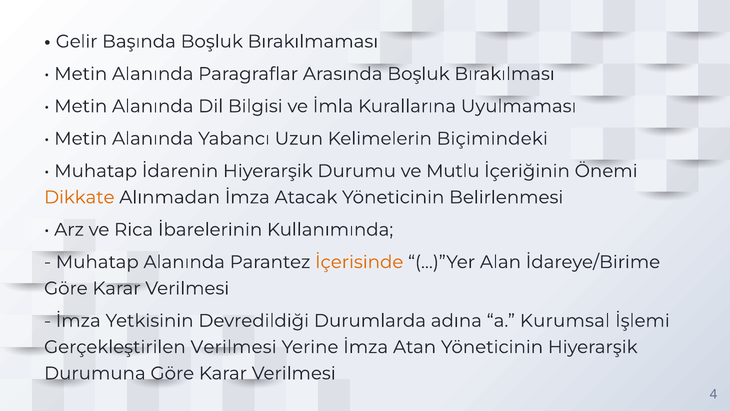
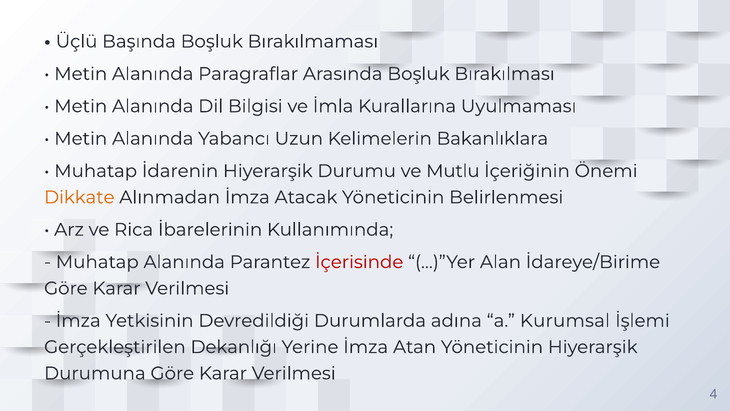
Gelir: Gelir -> Üçlü (77, 41)
Biçimindeki: Biçimindeki -> Bakanlıklara (492, 139)
İçerisinde colour: orange -> red (359, 262)
Gerçekleştirilen Verilmesi: Verilmesi -> Dekanlığı (234, 347)
